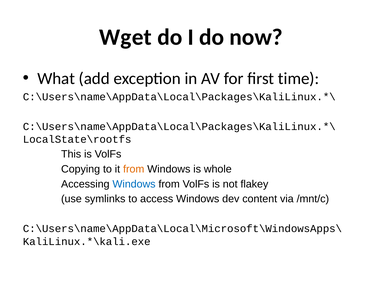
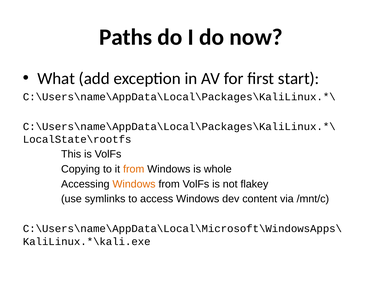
Wget: Wget -> Paths (126, 37)
time: time -> start (299, 78)
Windows colour: blue -> orange (134, 184)
